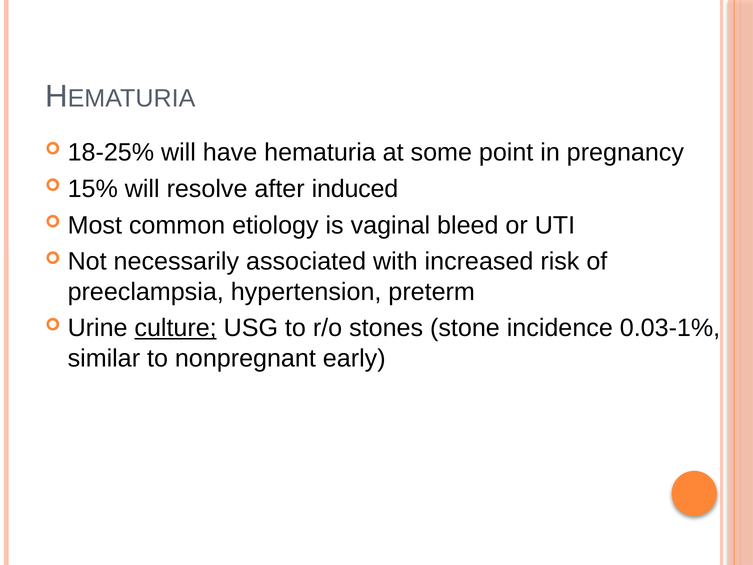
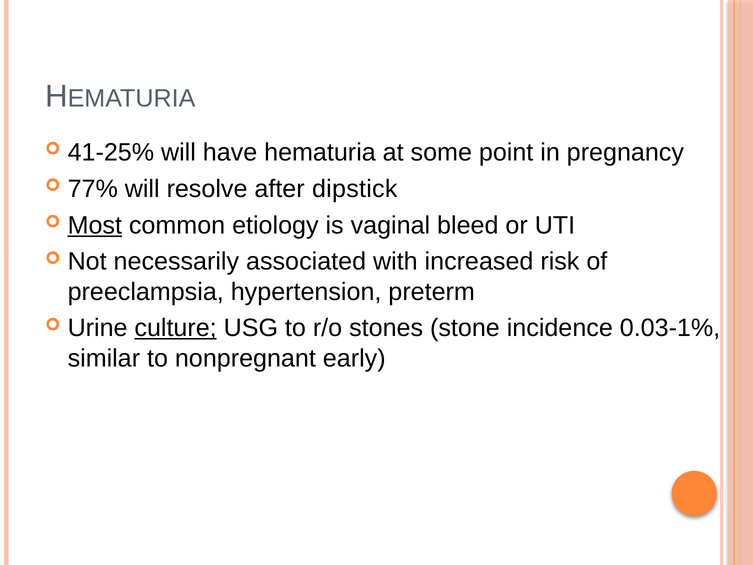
18-25%: 18-25% -> 41-25% (111, 152)
15%: 15% -> 77% (93, 189)
induced: induced -> dipstick (355, 189)
Most underline: none -> present (95, 225)
